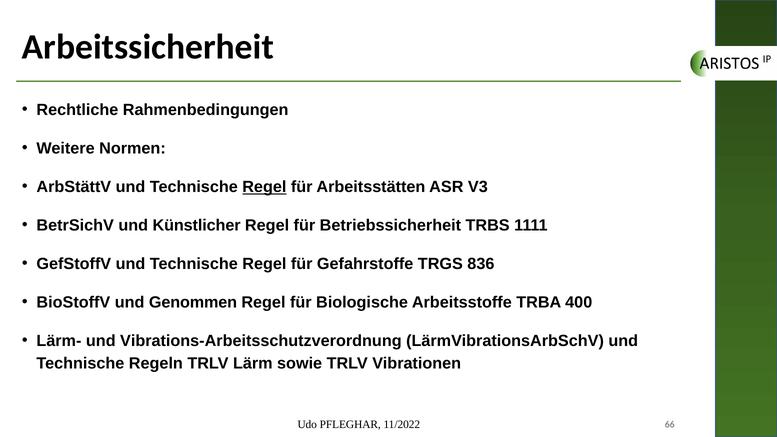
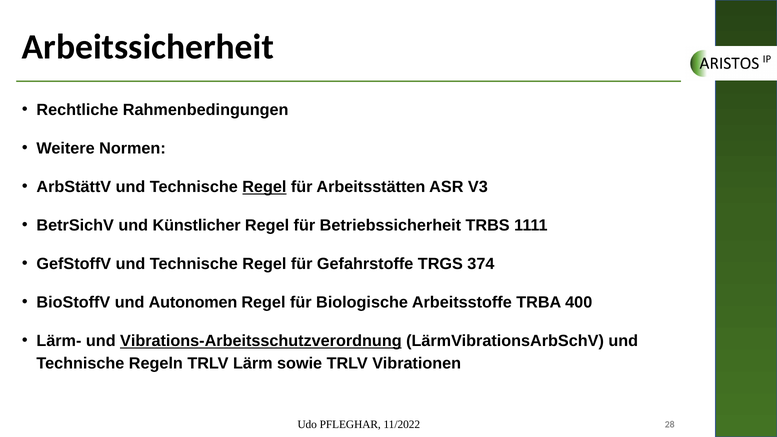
836: 836 -> 374 (481, 264)
Genommen: Genommen -> Autonomen (193, 303)
Vibrations-Arbeitsschutzverordnung underline: none -> present (261, 341)
66: 66 -> 28 (670, 425)
